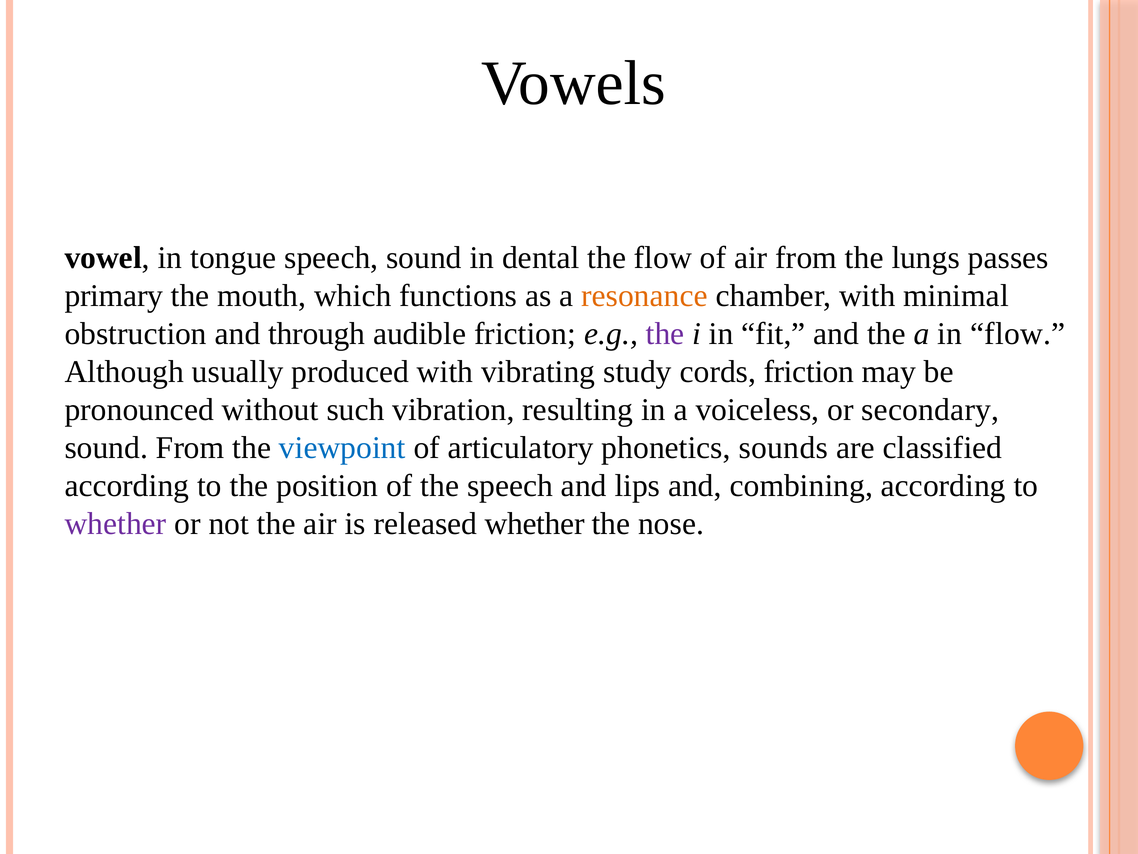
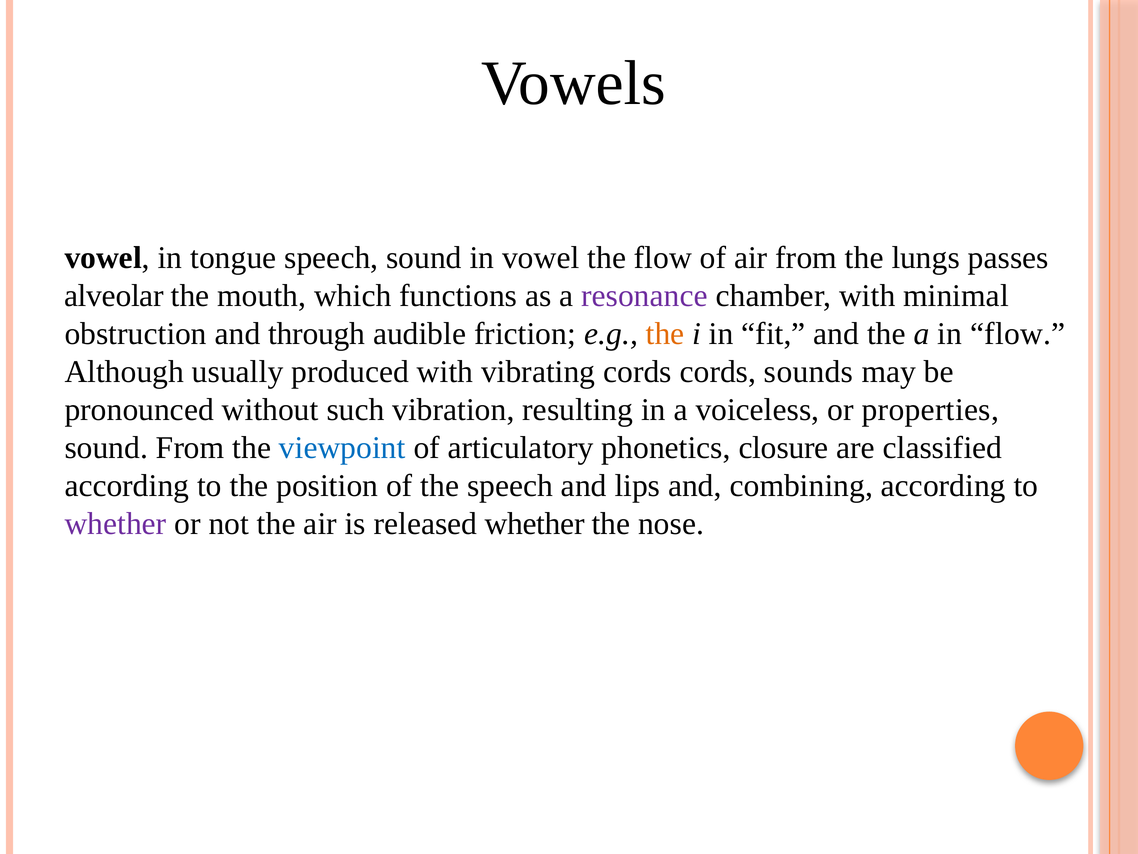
in dental: dental -> vowel (541, 258)
primary: primary -> alveolar (114, 296)
resonance colour: orange -> purple (644, 296)
the colour: purple -> orange (665, 334)
vibrating study: study -> cords (638, 372)
cords friction: friction -> sounds (809, 372)
secondary: secondary -> properties (930, 410)
sounds: sounds -> closure (784, 448)
